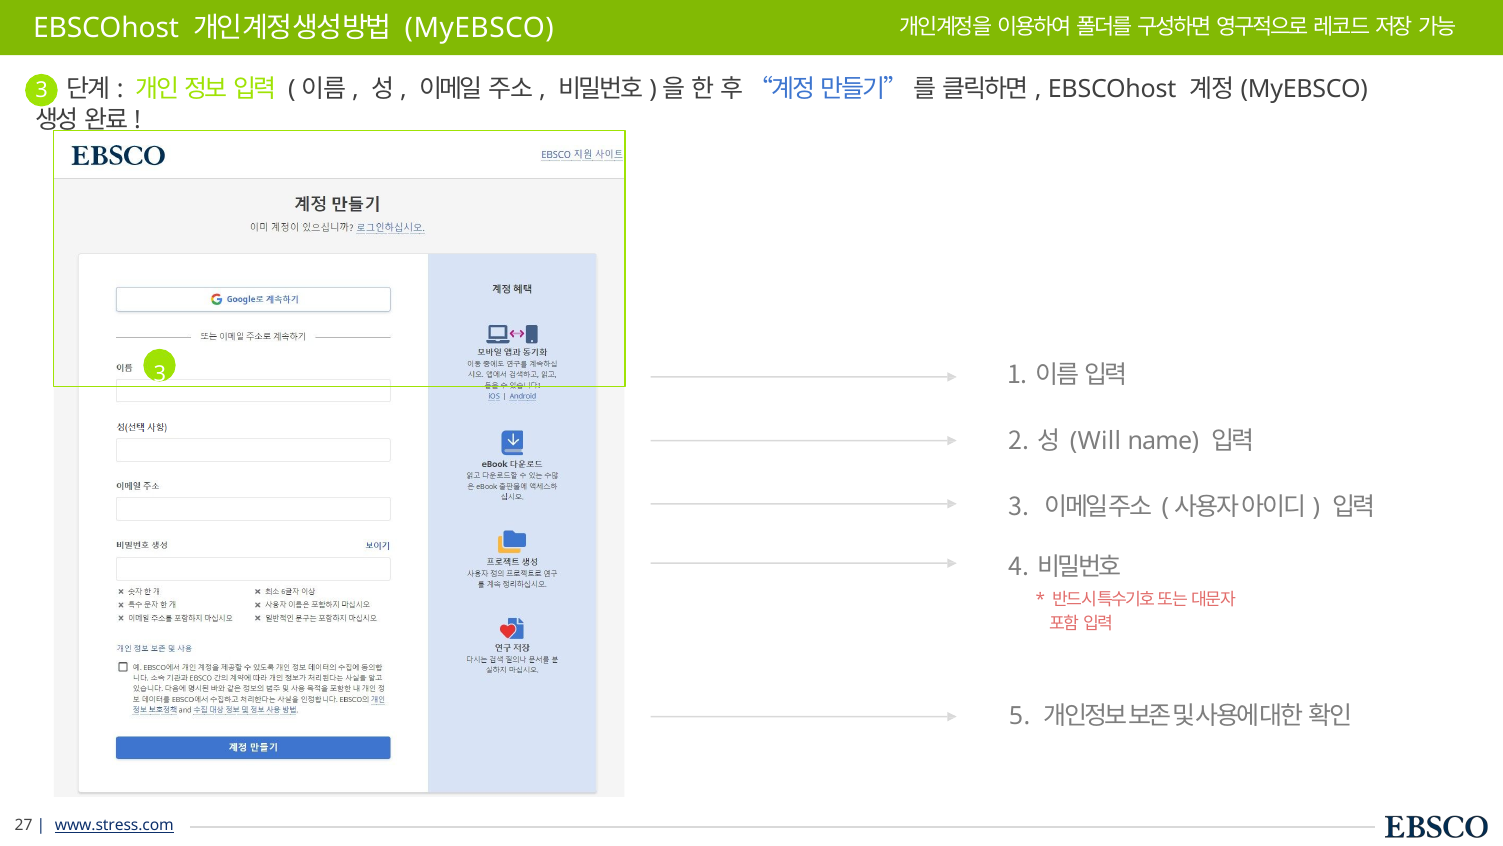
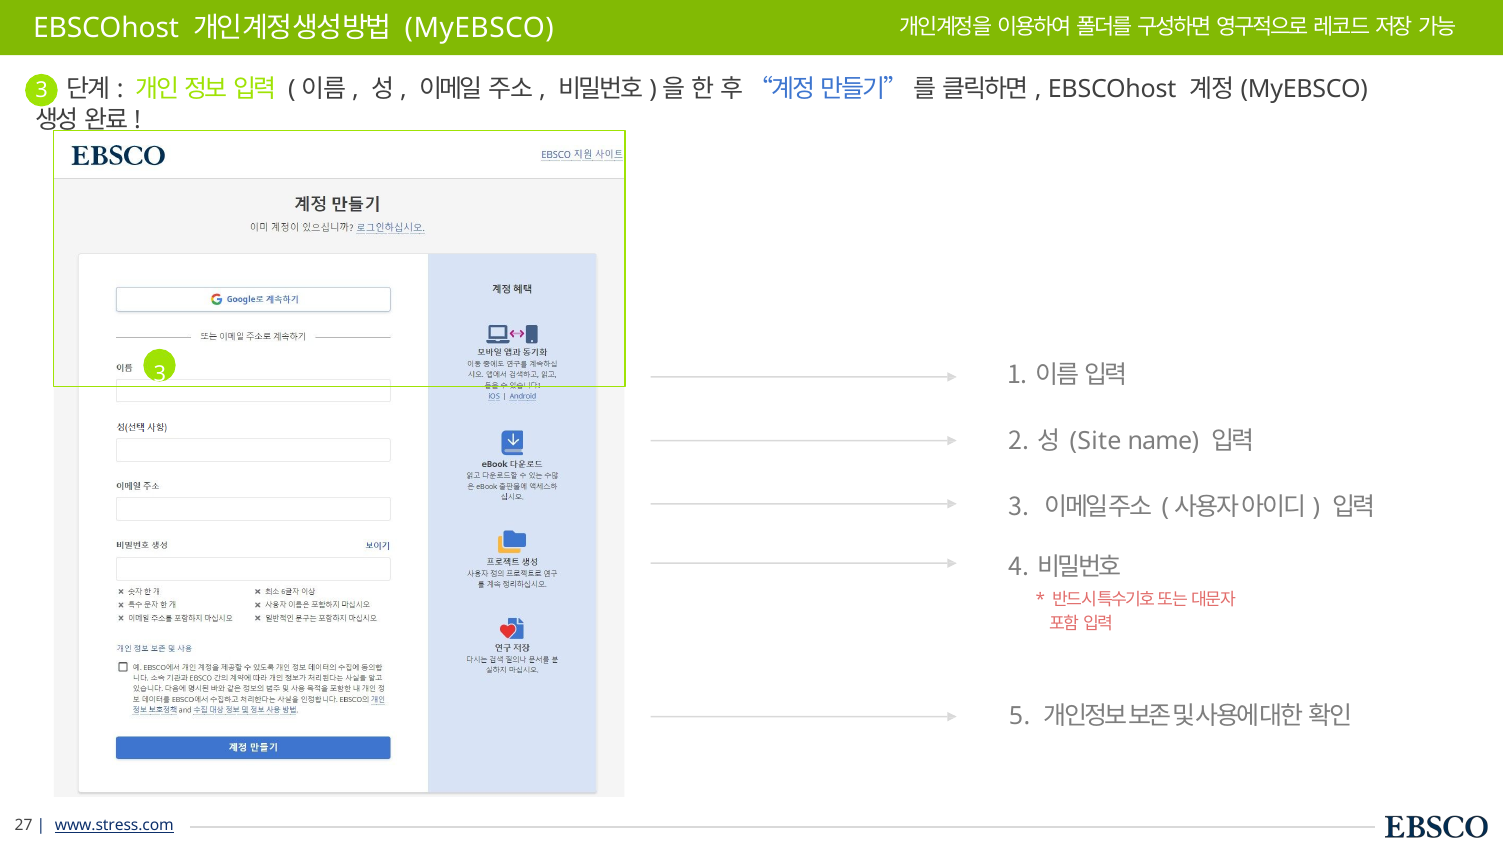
Will: Will -> Site (1096, 441)
